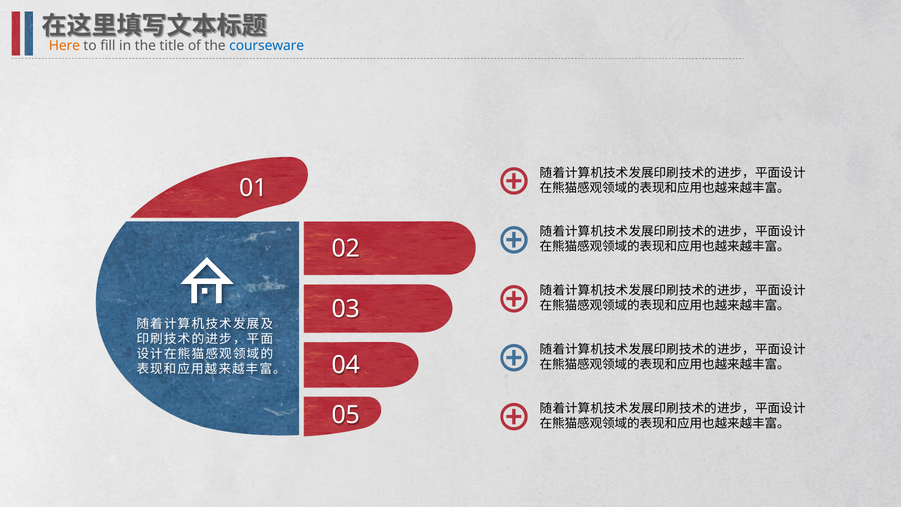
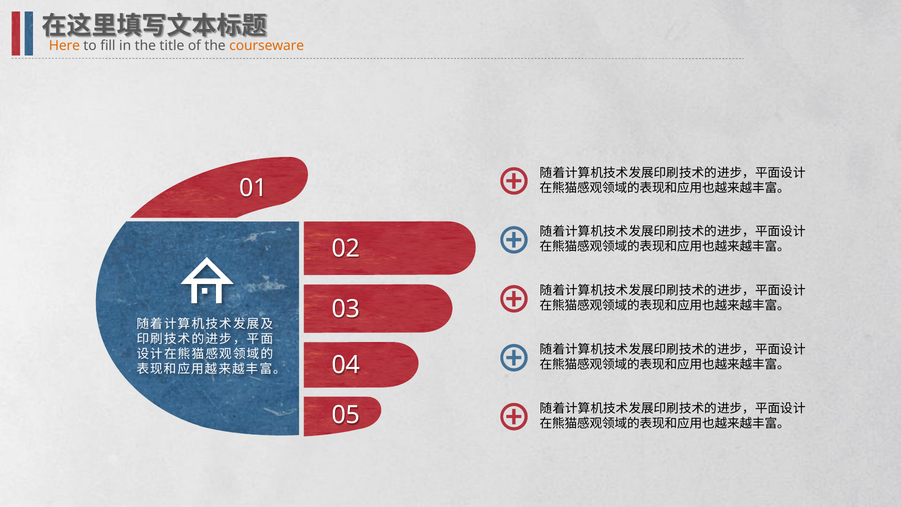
courseware colour: blue -> orange (267, 46)
